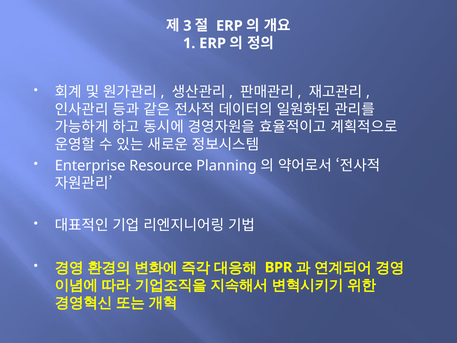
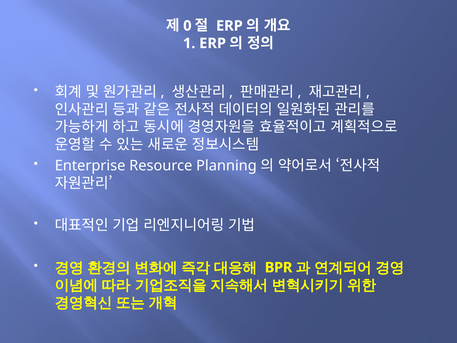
3: 3 -> 0 (187, 26)
